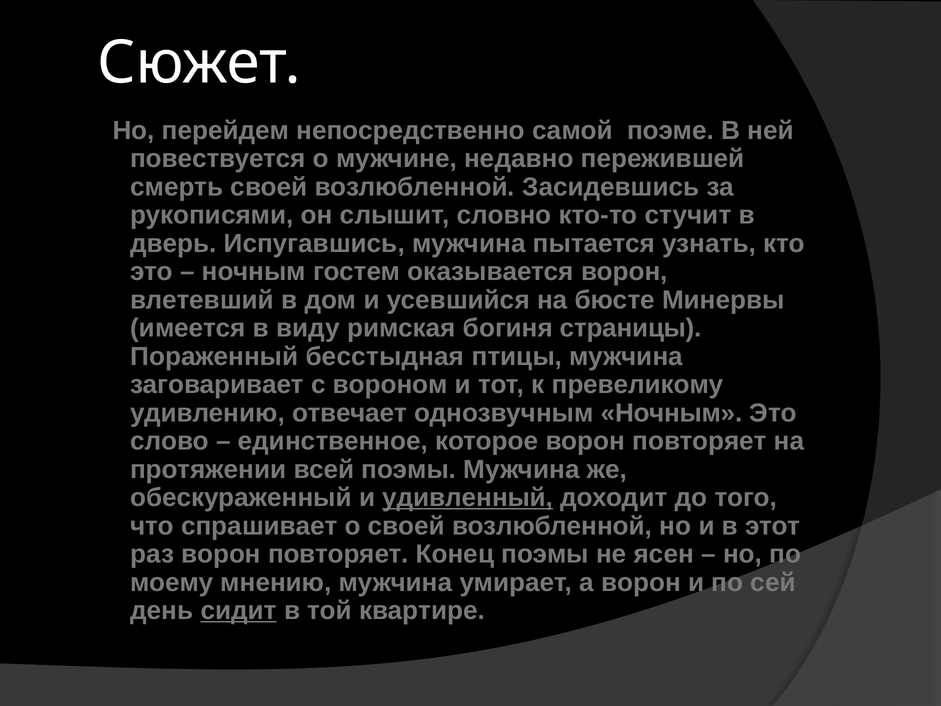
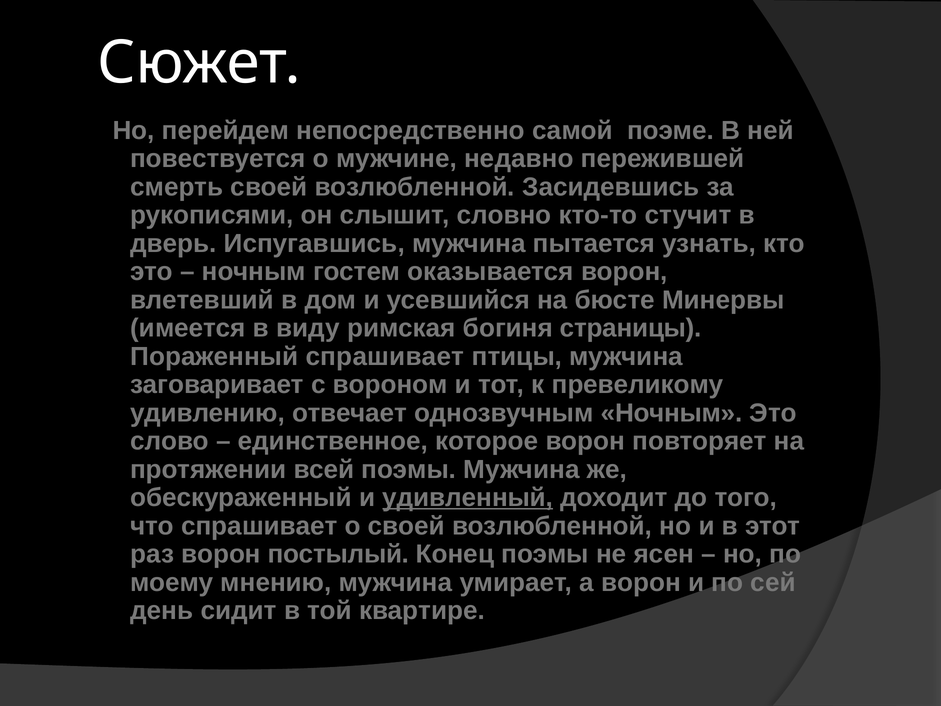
Пораженный бесстыдная: бесстыдная -> спрашивает (385, 356)
раз ворон повторяет: повторяет -> постылый (338, 554)
сидит underline: present -> none (239, 610)
